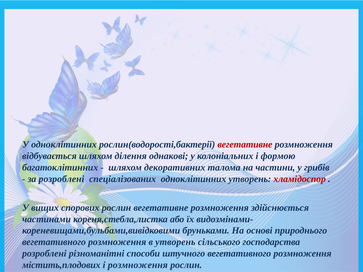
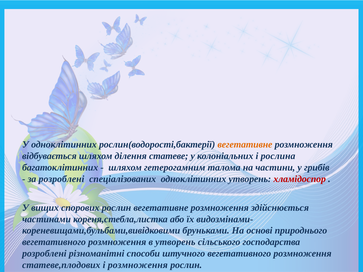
вегетативне colour: red -> orange (245, 145)
однакові: однакові -> статеве (169, 156)
формою: формою -> рослина (278, 156)
декоративних: декоративних -> гетерогамним (175, 168)
містить,плодових: містить,плодових -> статеве,плодових (61, 265)
